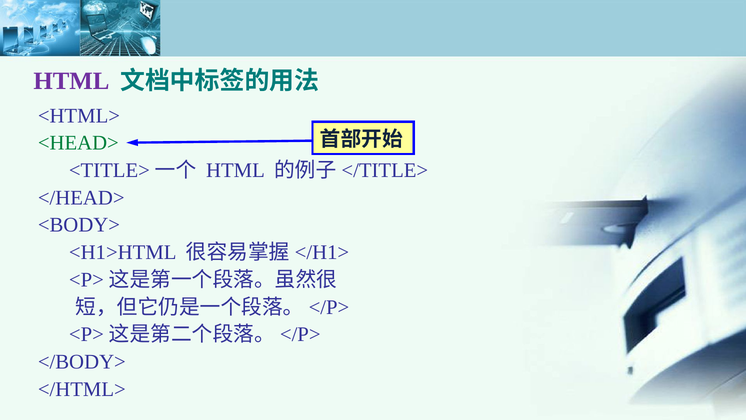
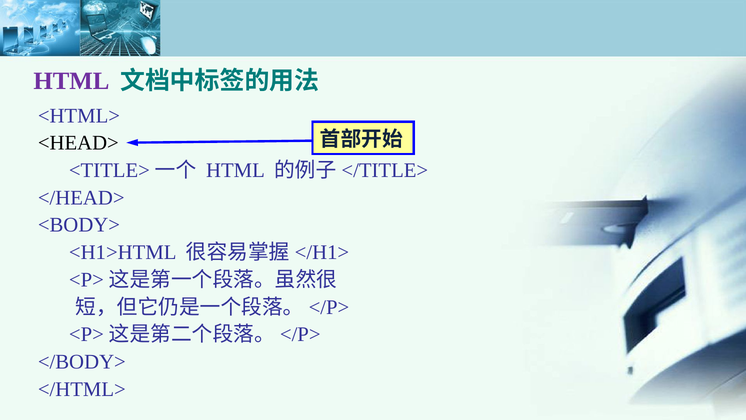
<HEAD> colour: green -> black (78, 143)
